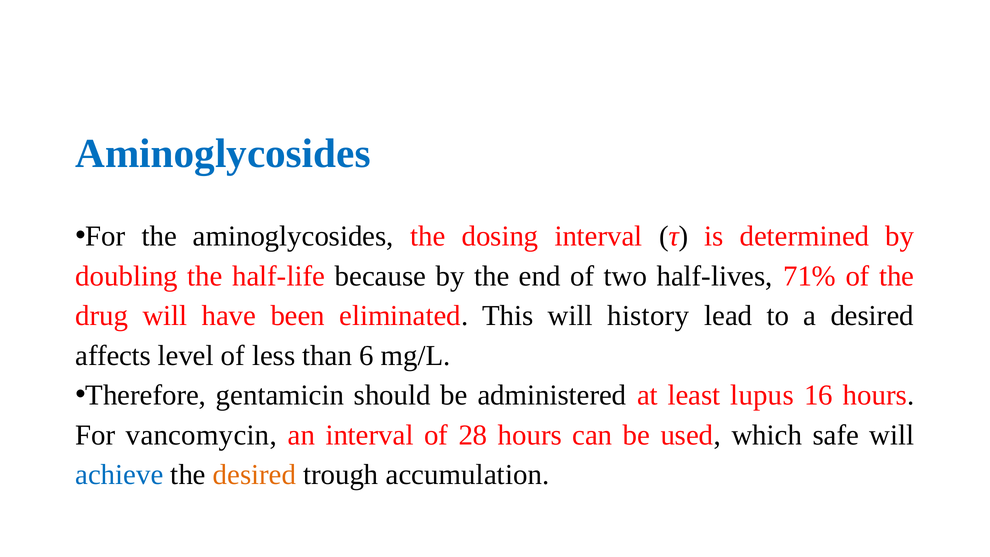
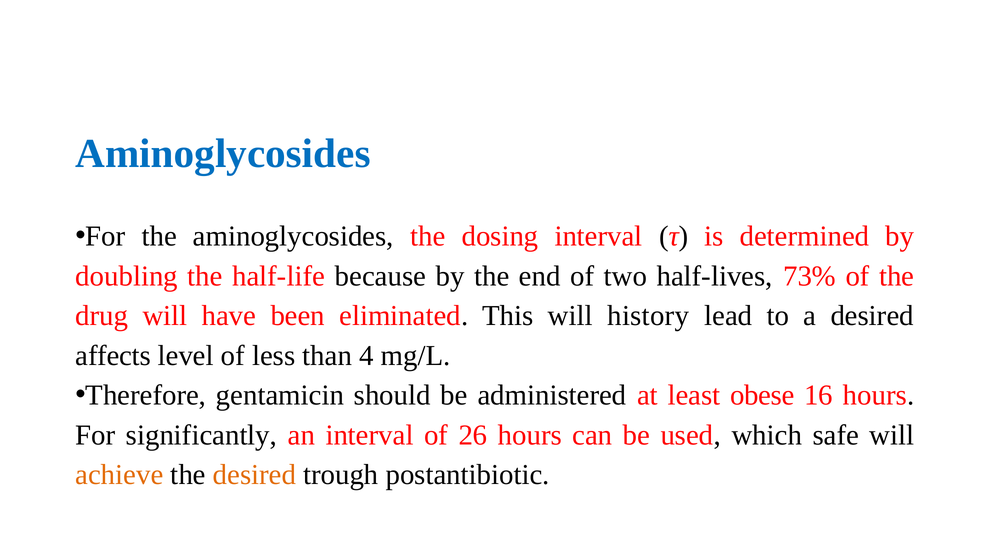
71%: 71% -> 73% (810, 276)
6: 6 -> 4 (367, 356)
lupus: lupus -> obese (762, 395)
vancomycin: vancomycin -> significantly (202, 435)
28: 28 -> 26 (473, 435)
achieve colour: blue -> orange (119, 475)
accumulation: accumulation -> postantibiotic (468, 475)
